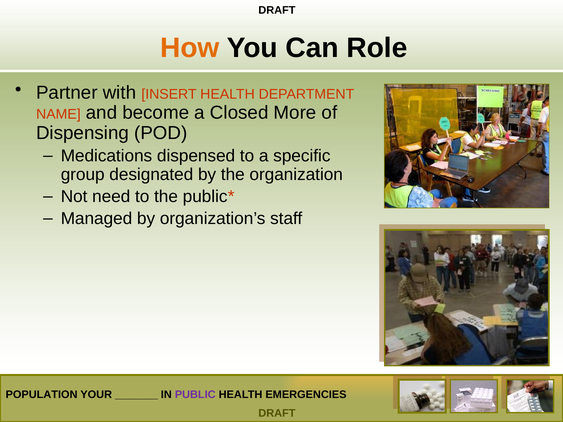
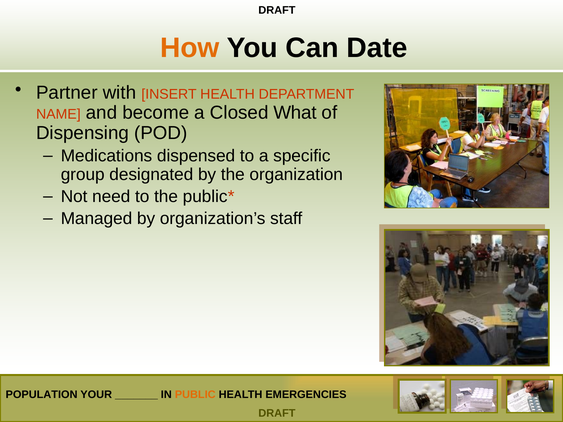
Role: Role -> Date (377, 48)
More: More -> What (295, 113)
PUBLIC colour: purple -> orange (195, 395)
